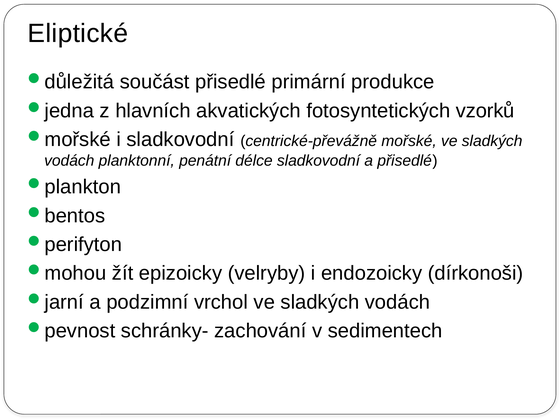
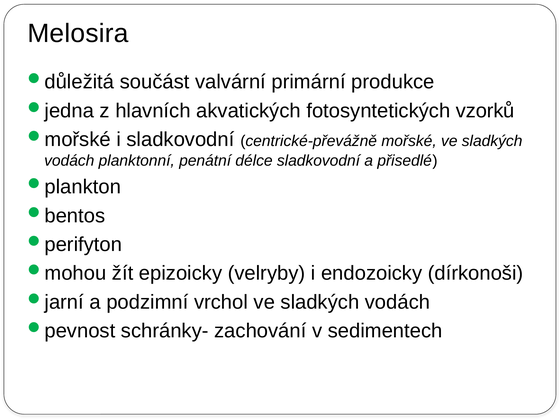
Eliptické: Eliptické -> Melosira (78, 34)
součást přisedlé: přisedlé -> valvární (230, 82)
